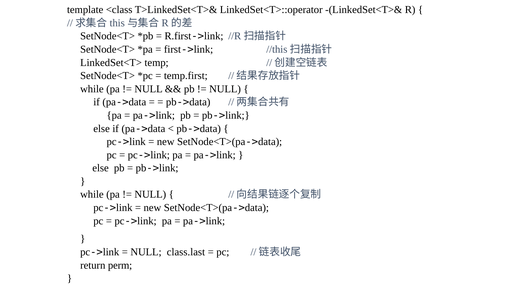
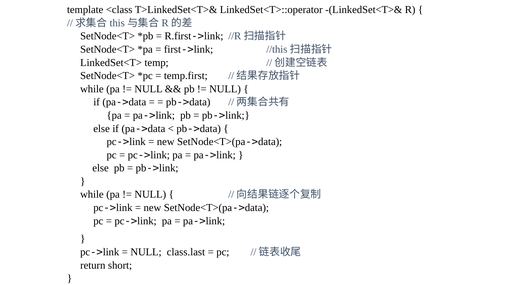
perm: perm -> short (120, 265)
